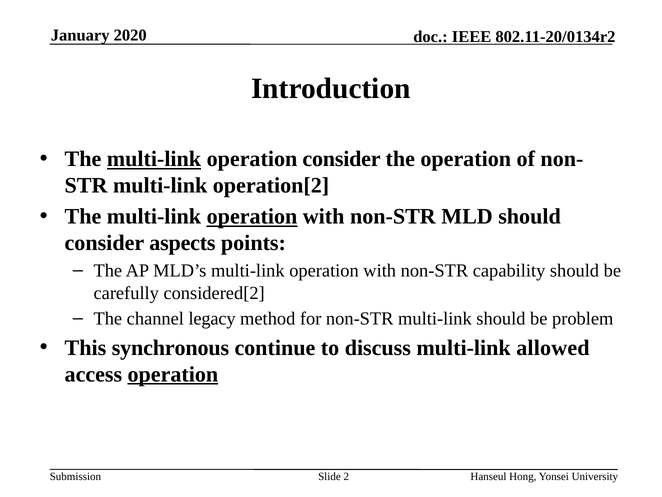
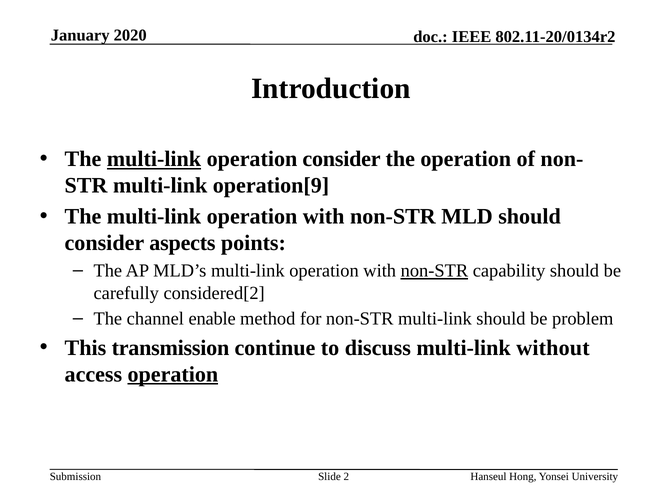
operation[2: operation[2 -> operation[9 (271, 186)
operation underline: present -> none (252, 216)
non-STR underline: none -> present (434, 271)
legacy: legacy -> enable (212, 318)
synchronous: synchronous -> transmission (170, 347)
allowed: allowed -> without (553, 347)
